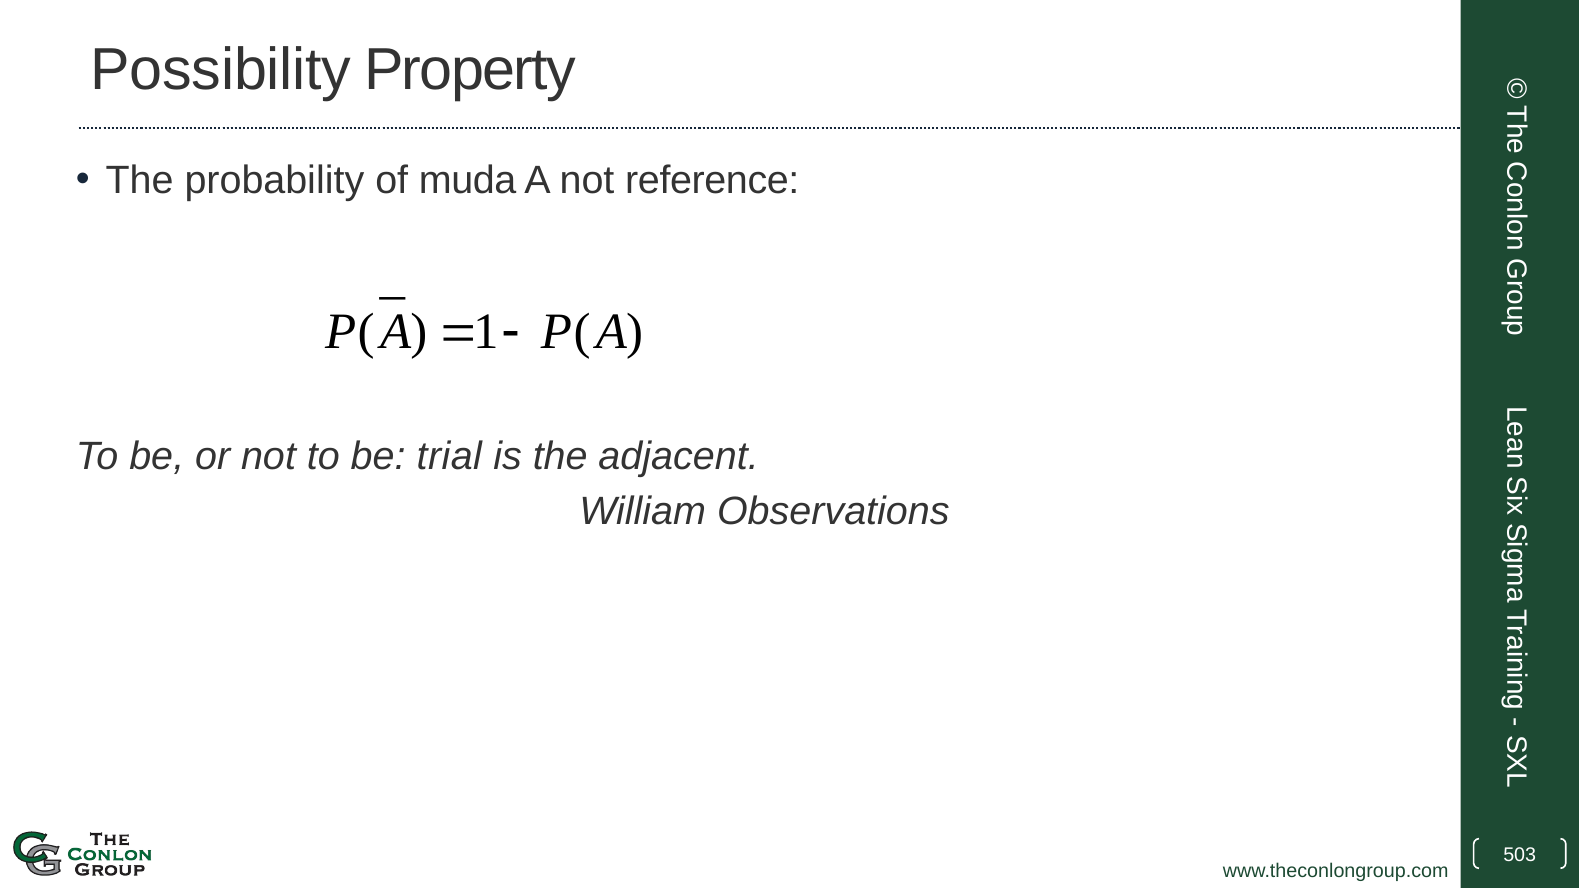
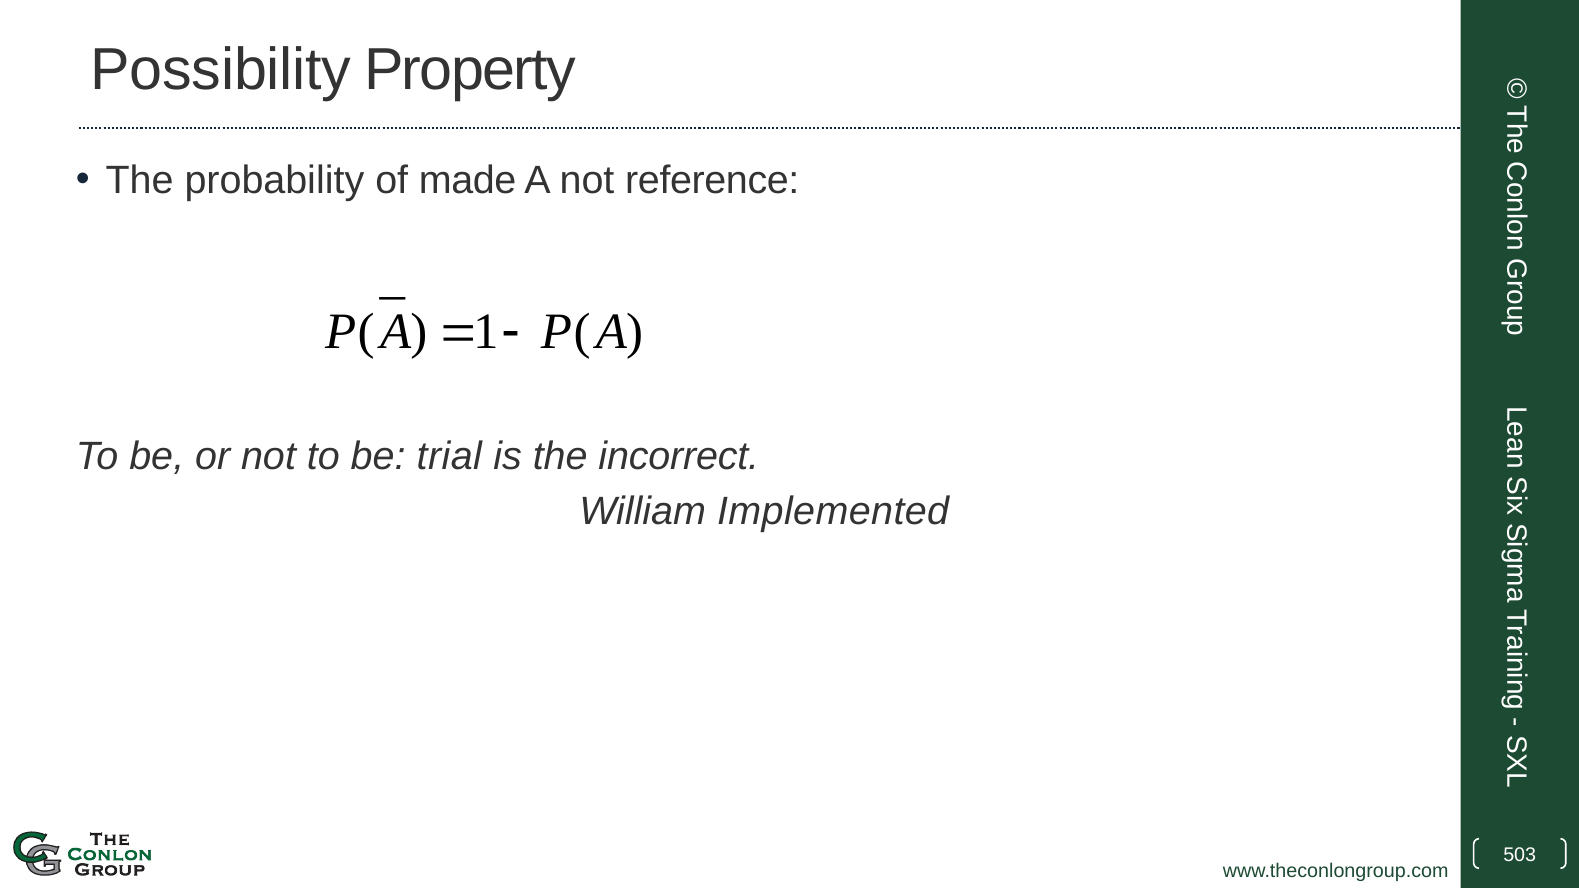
muda: muda -> made (468, 180)
adjacent: adjacent -> incorrect (679, 457)
Observations: Observations -> Implemented (833, 512)
